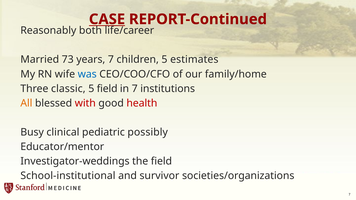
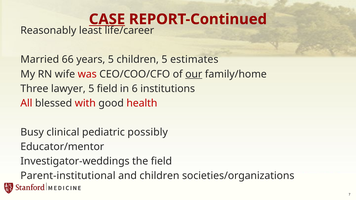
both: both -> least (90, 31)
73: 73 -> 66 (68, 60)
years 7: 7 -> 5 (111, 60)
was colour: blue -> red (87, 74)
our underline: none -> present (194, 74)
classic: classic -> lawyer (68, 89)
in 7: 7 -> 6 (135, 89)
All colour: orange -> red (26, 103)
School-institutional: School-institutional -> Parent-institutional (68, 176)
and survivor: survivor -> children (159, 176)
